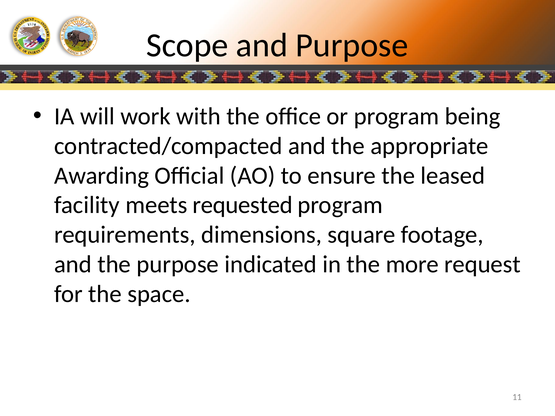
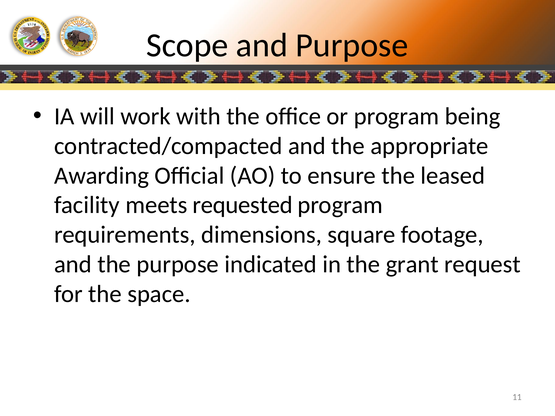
more: more -> grant (412, 264)
